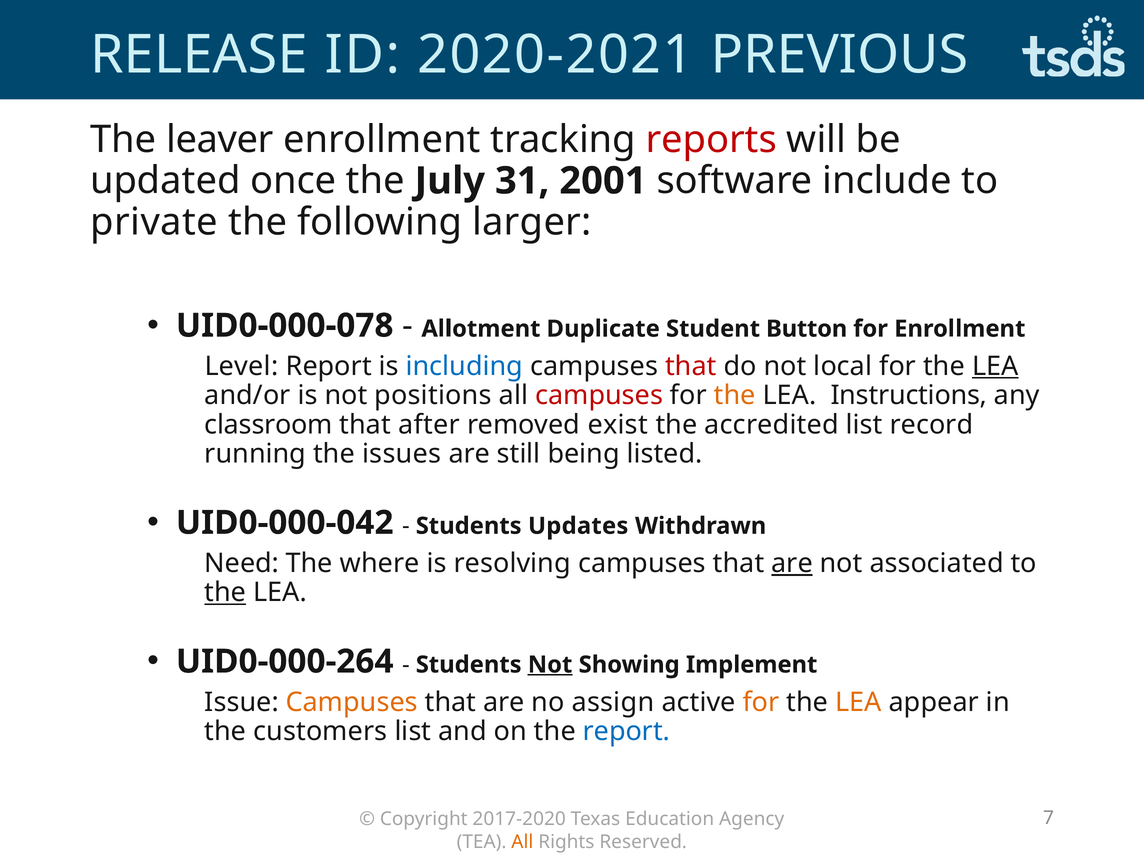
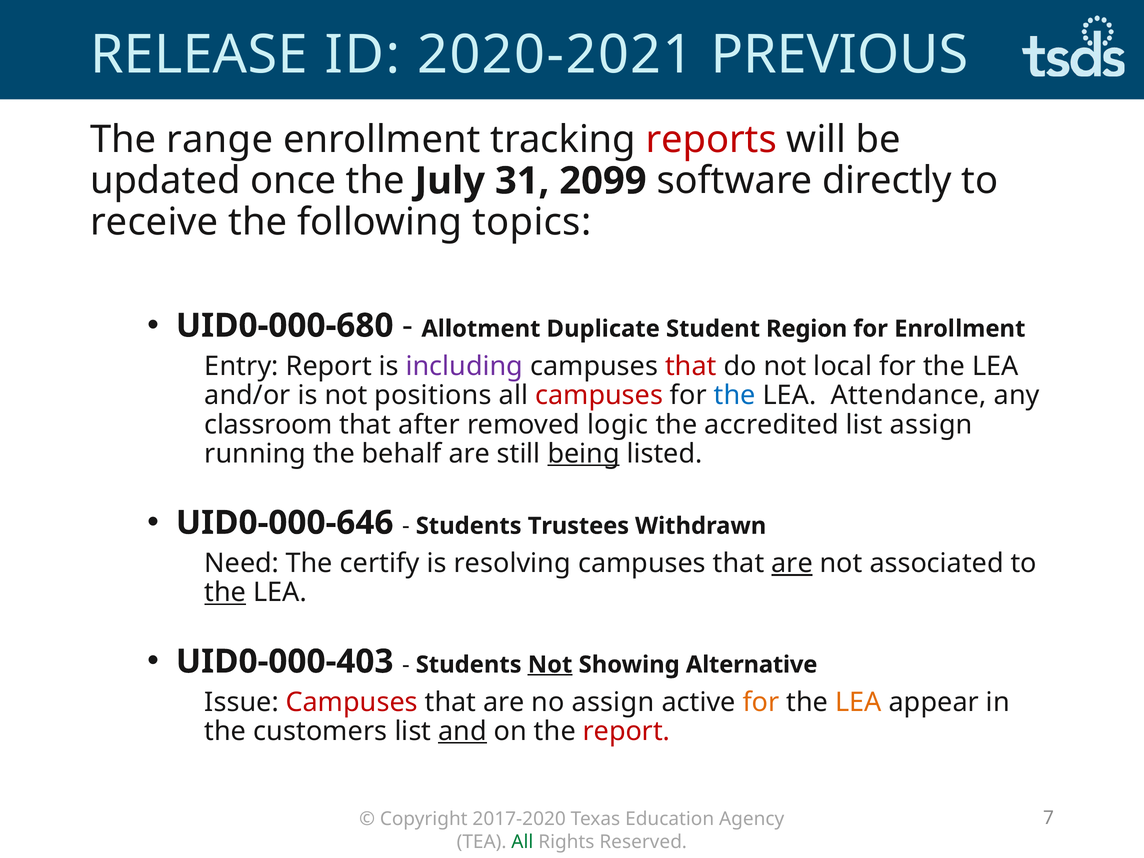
leaver: leaver -> range (220, 140)
2001: 2001 -> 2099 (603, 181)
include: include -> directly (887, 181)
private: private -> receive (154, 222)
larger: larger -> topics (532, 222)
UID0-000-078: UID0-000-078 -> UID0-000-680 (285, 326)
Button: Button -> Region (807, 329)
Level: Level -> Entry (242, 366)
including colour: blue -> purple (464, 366)
LEA underline: present -> none (995, 366)
the colour: orange -> blue (735, 395)
Instructions: Instructions -> Attendance (909, 395)
exist: exist -> logic (618, 425)
list record: record -> assign (931, 425)
issues: issues -> behalf (402, 454)
being underline: none -> present (584, 454)
UID0-000-042: UID0-000-042 -> UID0-000-646 (285, 523)
Updates: Updates -> Trustees (578, 526)
where: where -> certify (380, 563)
UID0-000-264: UID0-000-264 -> UID0-000-403 (285, 662)
Implement: Implement -> Alternative (752, 665)
Campuses colour: orange -> red (352, 702)
and underline: none -> present (463, 731)
report colour: blue -> red (626, 731)
All colour: orange -> green (522, 842)
